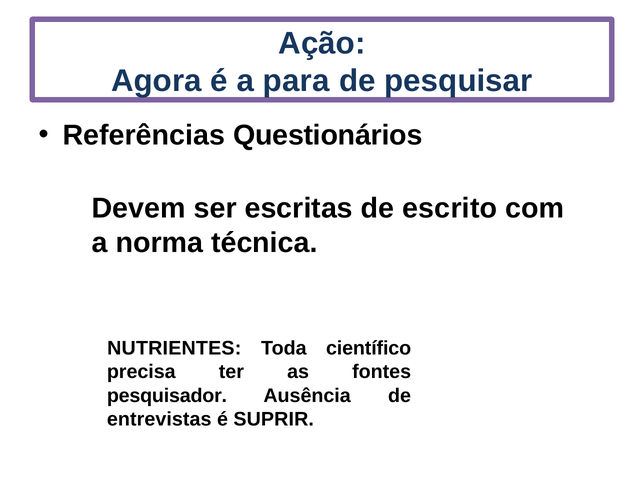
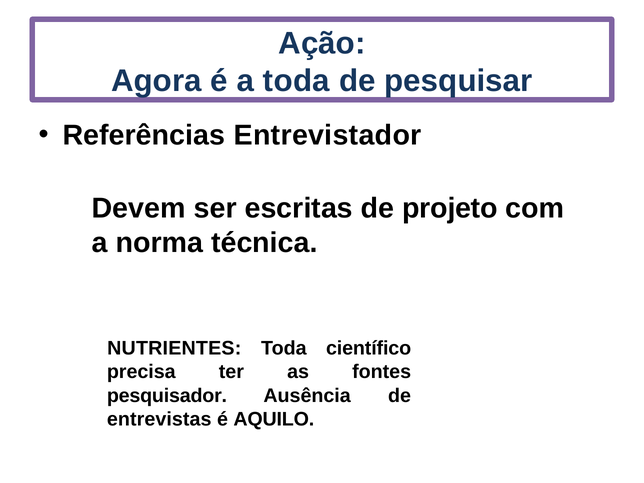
a para: para -> toda (296, 81)
Questionários: Questionários -> Entrevistador (328, 135)
escrito: escrito -> projeto (450, 208)
SUPRIR: SUPRIR -> AQUILO (274, 419)
